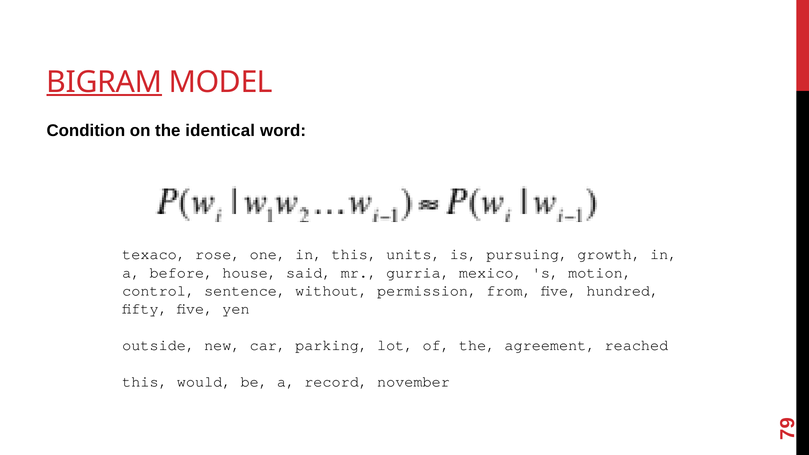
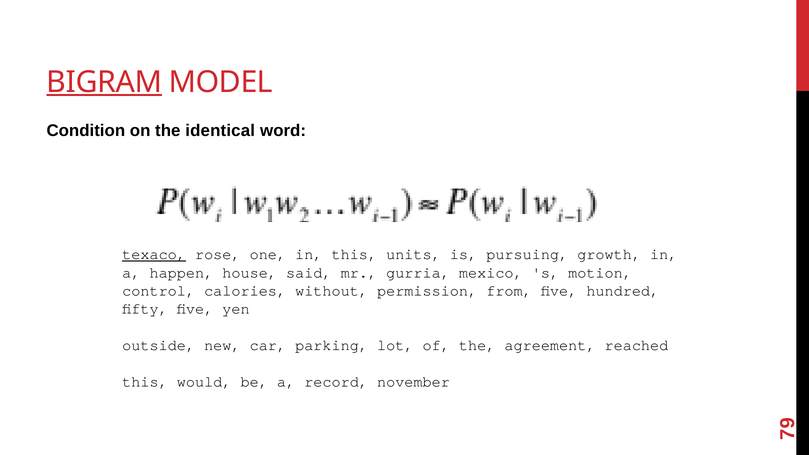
texaco underline: none -> present (154, 254)
before: before -> happen (181, 273)
sentence: sentence -> calories (245, 291)
